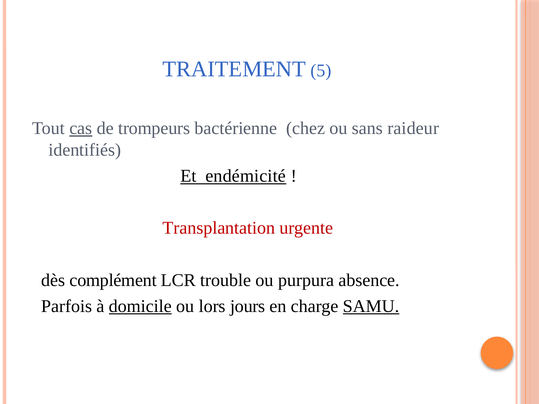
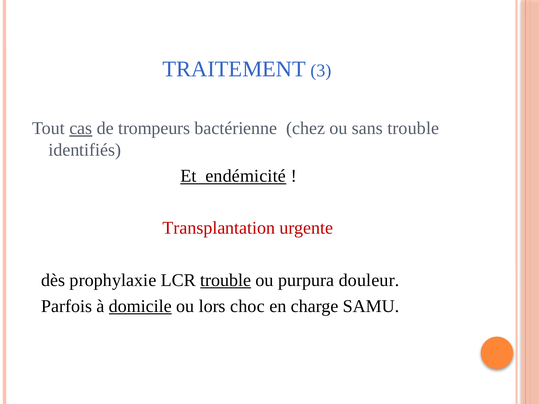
5: 5 -> 3 (321, 70)
sans raideur: raideur -> trouble (413, 128)
complément: complément -> prophylaxie (113, 280)
trouble underline: none -> present (226, 280)
absence: absence -> douleur (369, 280)
jours: jours -> choc (248, 306)
SAMU underline: present -> none (371, 306)
